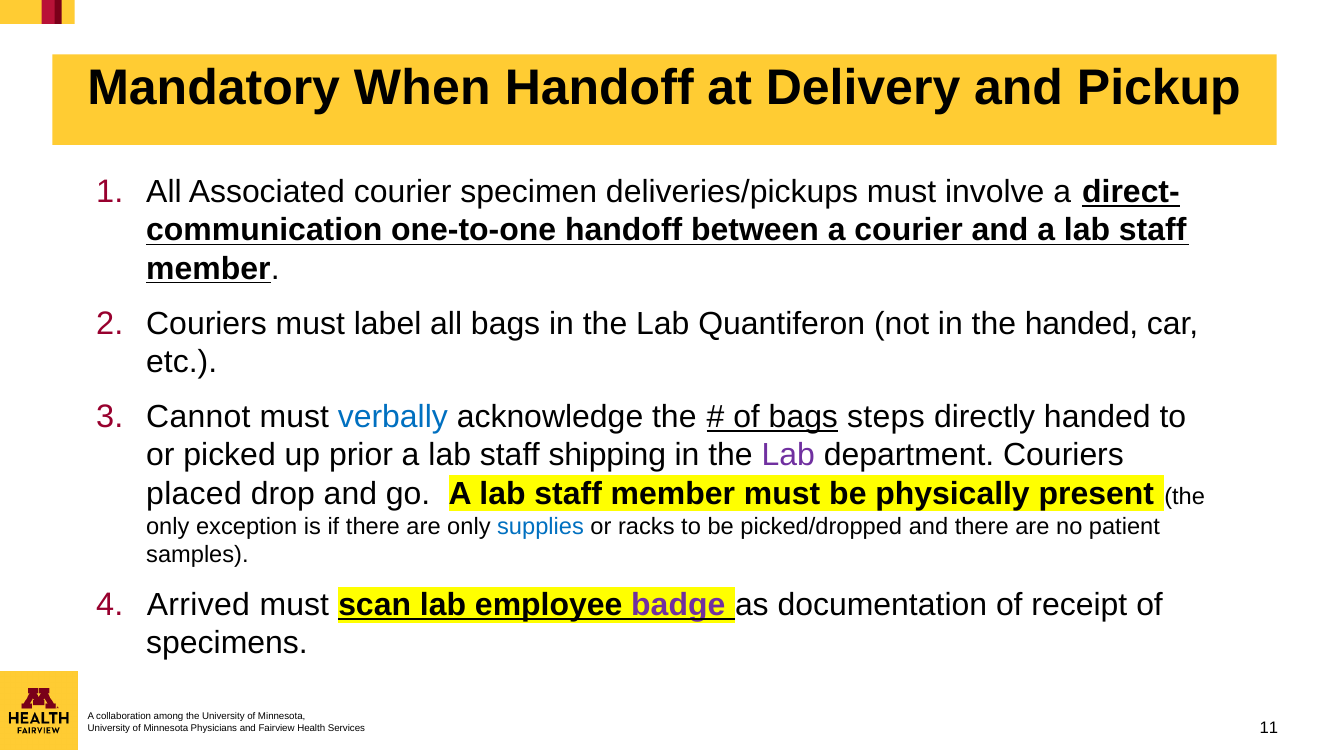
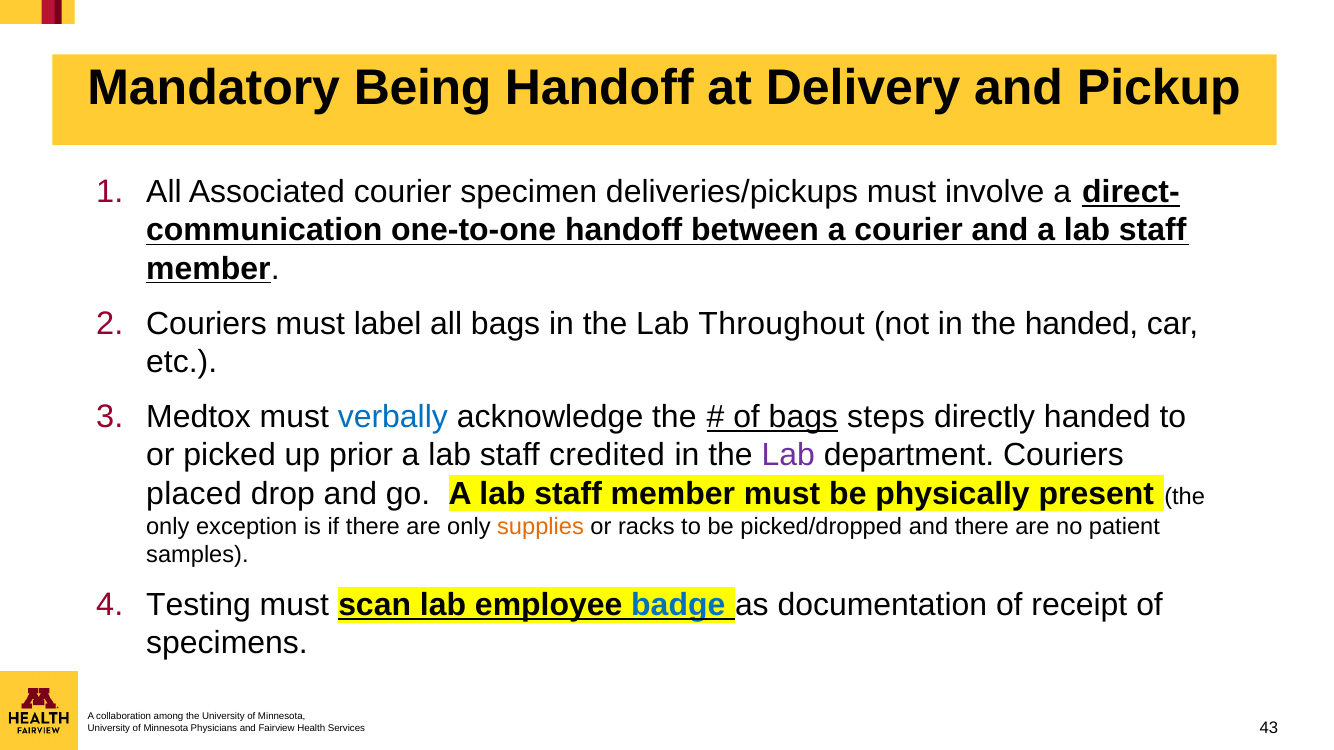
When: When -> Being (423, 88)
Quantiferon: Quantiferon -> Throughout (782, 324)
Cannot: Cannot -> Medtox (199, 417)
shipping: shipping -> credited (607, 455)
supplies colour: blue -> orange (541, 526)
Arrived: Arrived -> Testing (199, 605)
badge colour: purple -> blue (678, 605)
11: 11 -> 43 (1269, 729)
